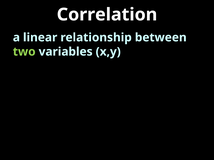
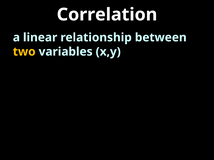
two colour: light green -> yellow (24, 52)
